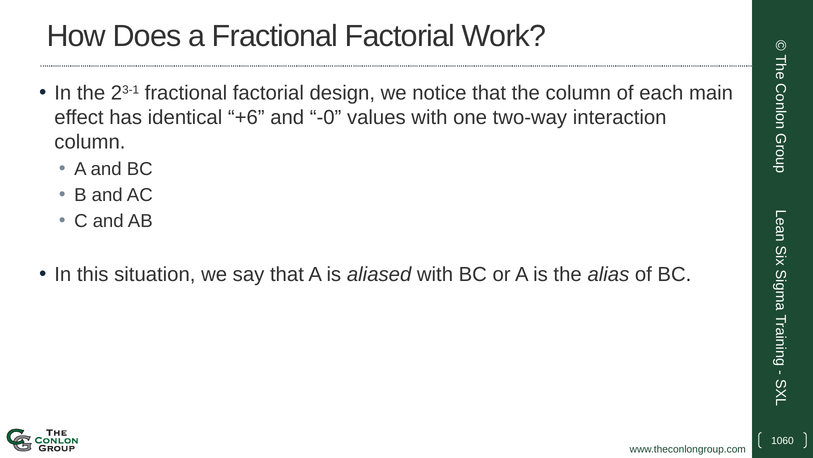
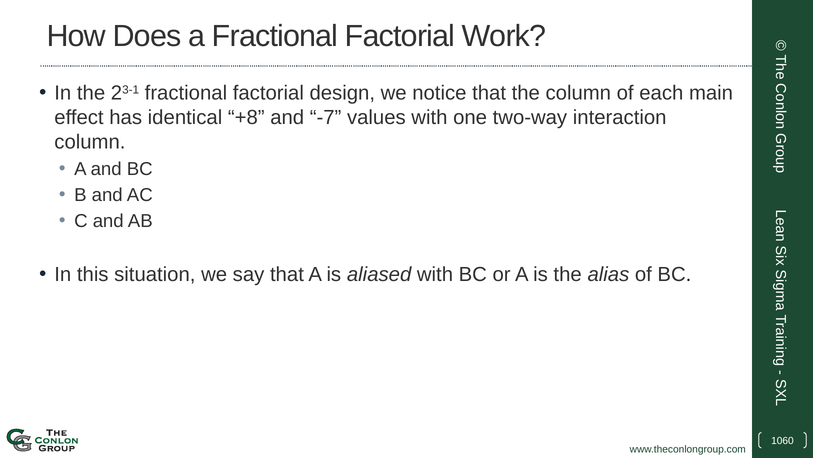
+6: +6 -> +8 (246, 117)
-0: -0 -> -7 (326, 117)
